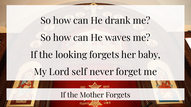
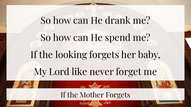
waves: waves -> spend (118, 38)
self: self -> like (79, 72)
